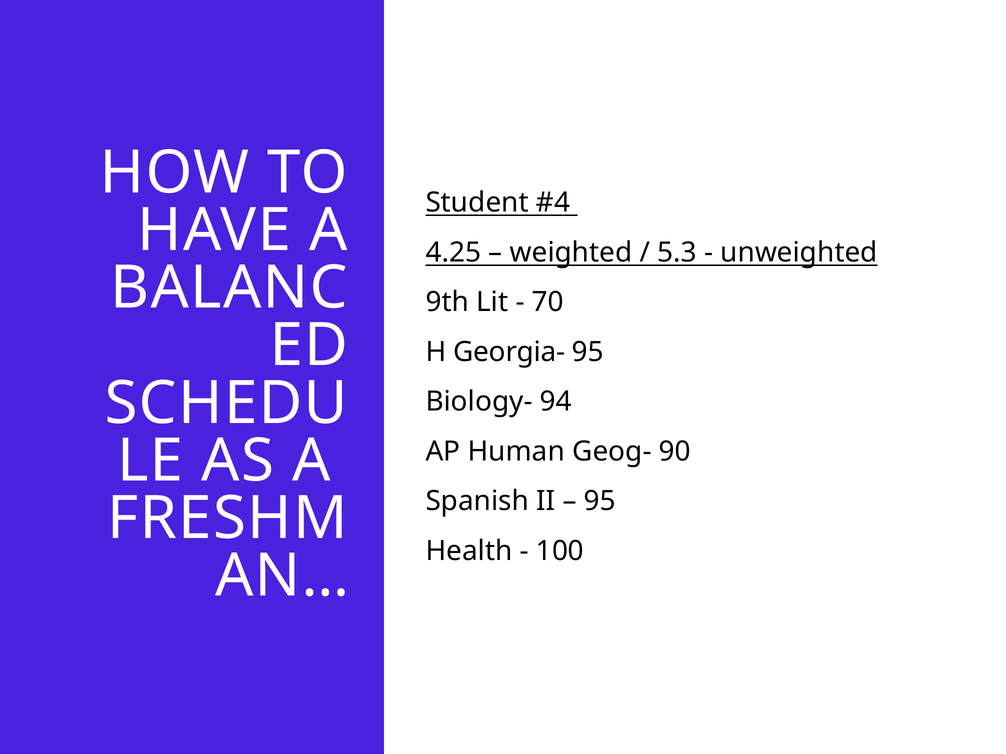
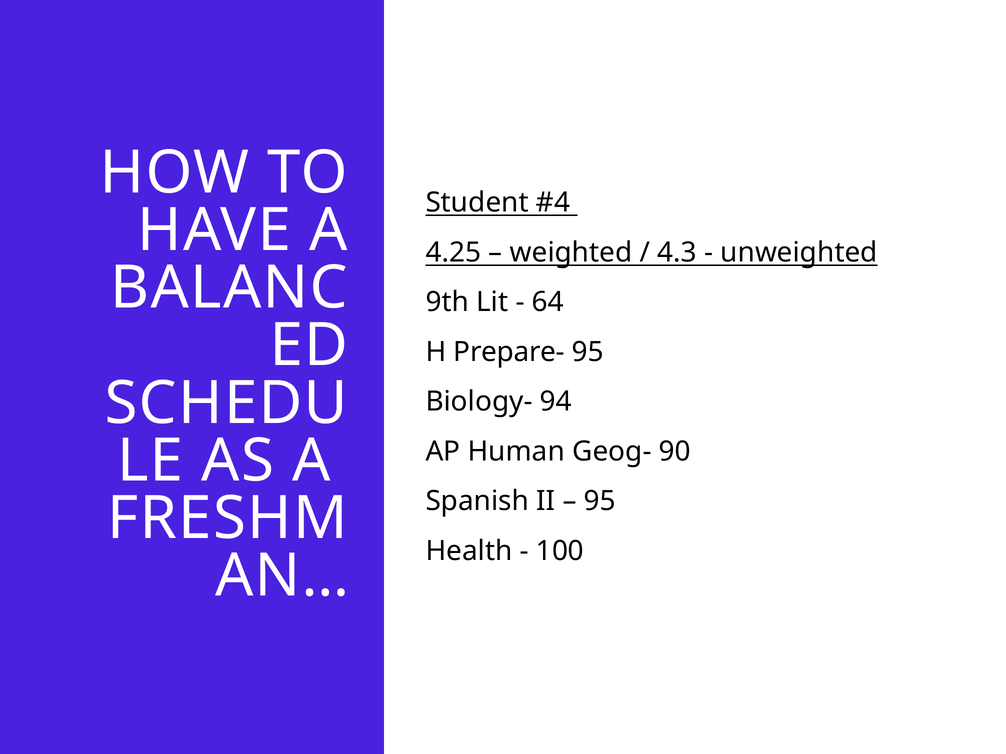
5.3: 5.3 -> 4.3 (677, 253)
70: 70 -> 64 (548, 302)
Georgia-: Georgia- -> Prepare- (509, 352)
